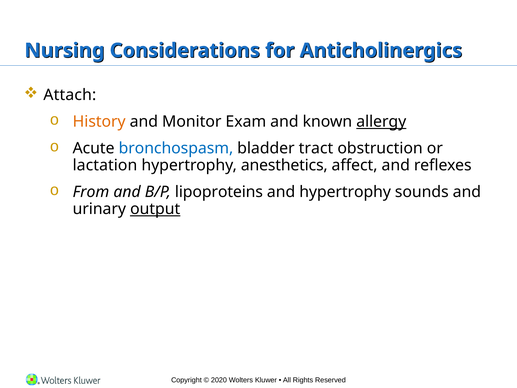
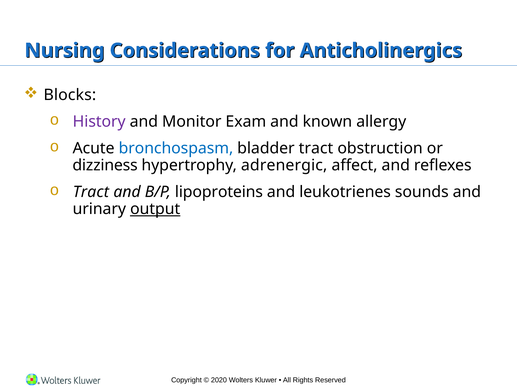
Attach: Attach -> Blocks (70, 95)
History colour: orange -> purple (99, 122)
allergy underline: present -> none (381, 122)
lactation: lactation -> dizziness (105, 165)
anesthetics: anesthetics -> adrenergic (284, 165)
From: From -> Tract (91, 192)
and hypertrophy: hypertrophy -> leukotrienes (345, 192)
